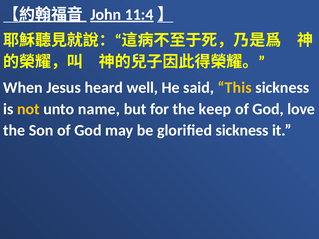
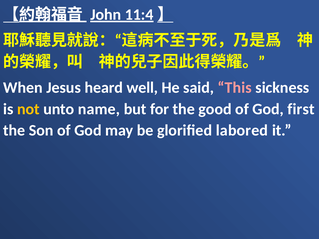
This colour: yellow -> pink (235, 88)
keep: keep -> good (215, 109)
love: love -> first (301, 109)
glorified sickness: sickness -> labored (242, 131)
